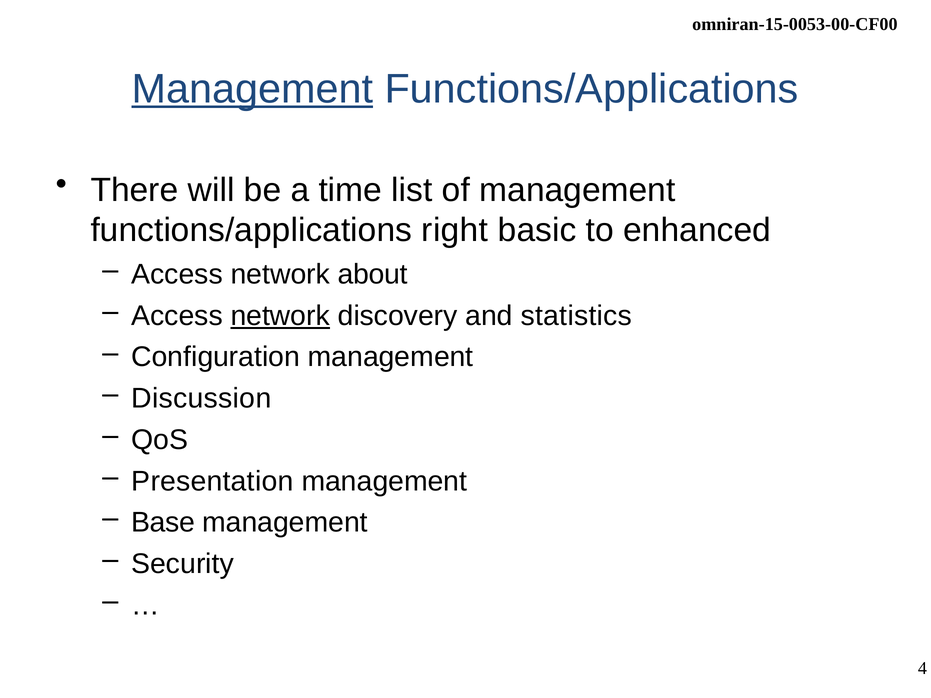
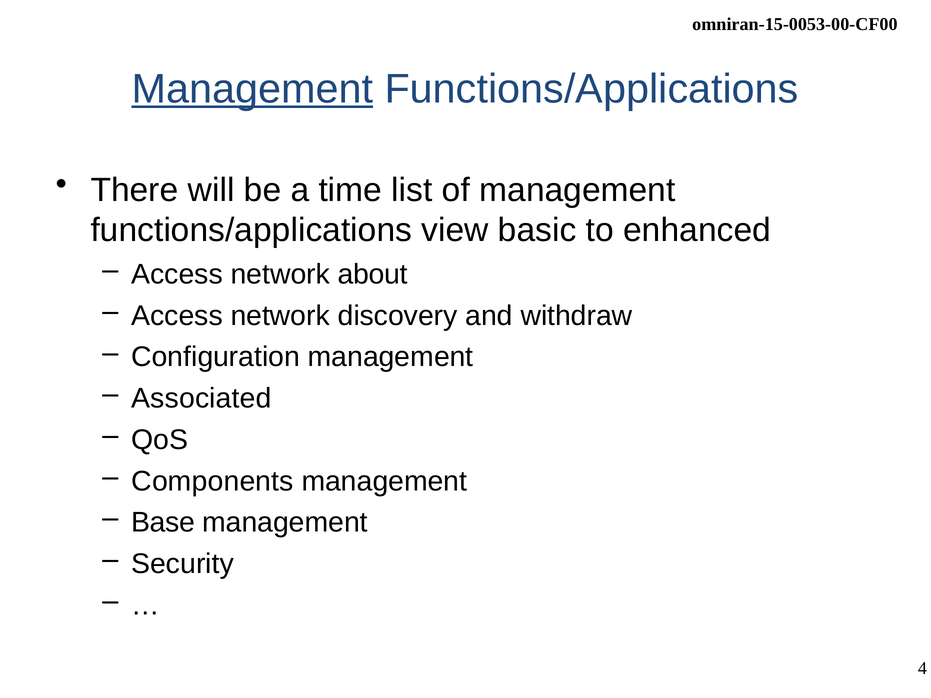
right: right -> view (455, 230)
network underline: present -> none (280, 316)
statistics: statistics -> withdraw (577, 316)
Discussion: Discussion -> Associated (201, 399)
Presentation: Presentation -> Components (212, 481)
